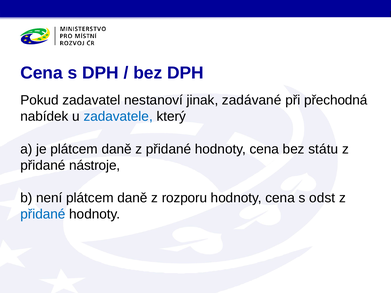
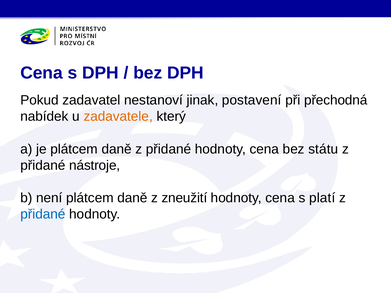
zadávané: zadávané -> postavení (252, 100)
zadavatele colour: blue -> orange (118, 117)
rozporu: rozporu -> zneužití (184, 198)
odst: odst -> platí (322, 198)
